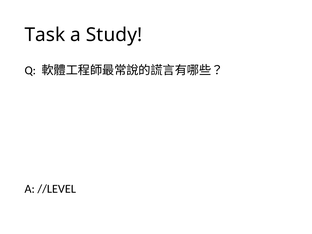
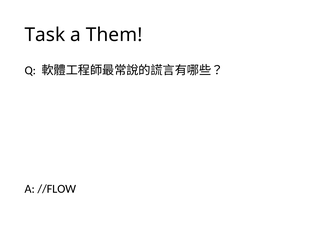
Study: Study -> Them (114, 35)
//LEVEL: //LEVEL -> //FLOW (57, 189)
